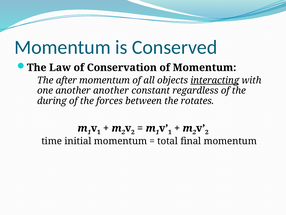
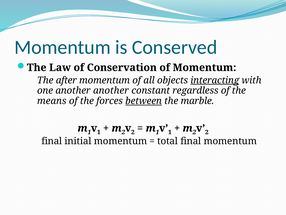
during: during -> means (52, 101)
between underline: none -> present (144, 101)
rotates: rotates -> marble (197, 101)
time: time -> final (52, 141)
